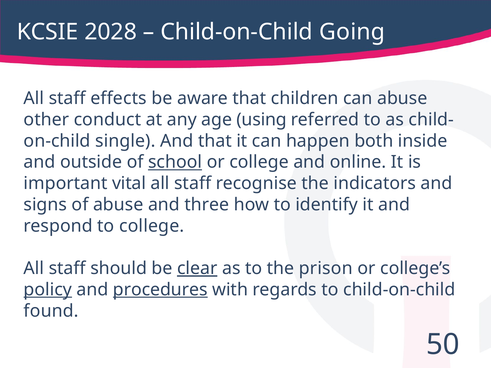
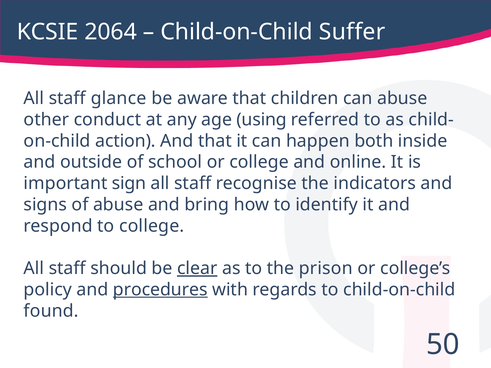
2028: 2028 -> 2064 (111, 32)
Going: Going -> Suffer (352, 32)
effects: effects -> glance (119, 98)
single: single -> action (125, 141)
school underline: present -> none (175, 162)
vital: vital -> sign (129, 184)
three: three -> bring (207, 205)
policy underline: present -> none (48, 290)
